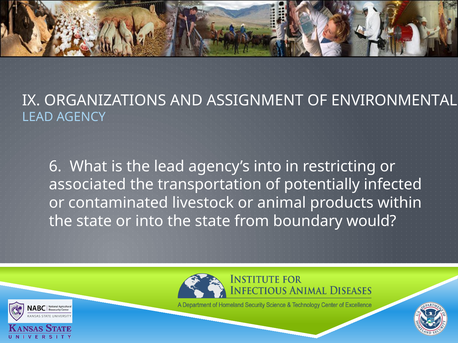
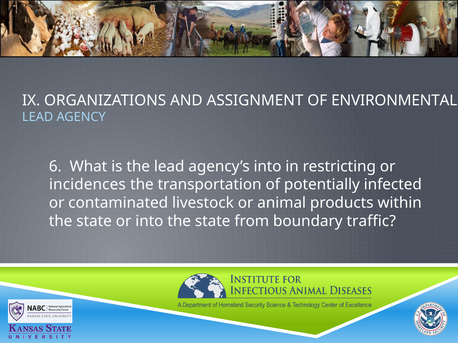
associated: associated -> incidences (87, 185)
would: would -> traffic (371, 222)
